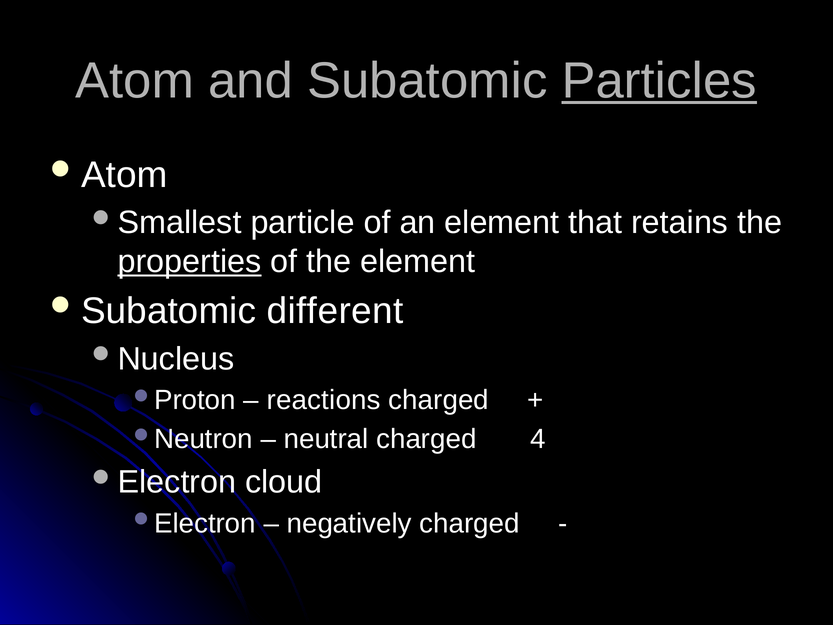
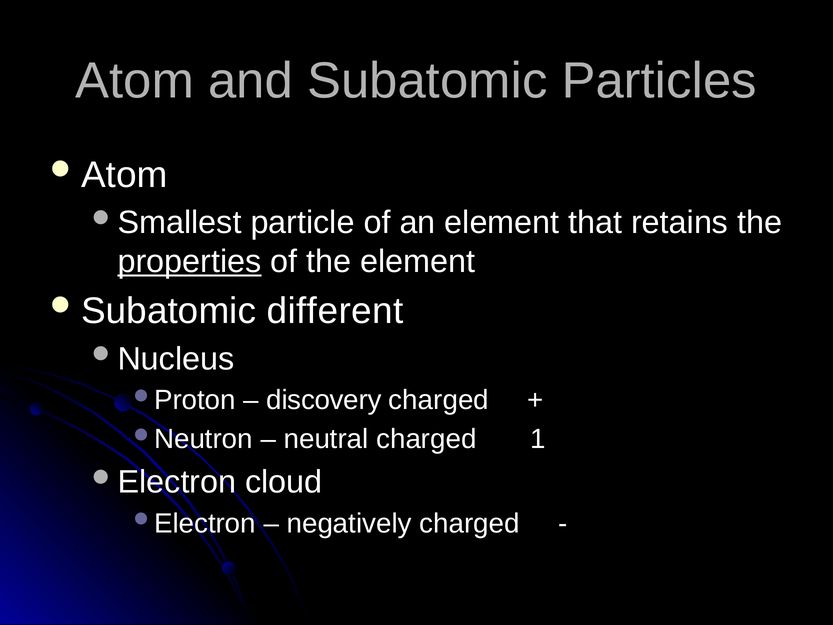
Particles underline: present -> none (659, 81)
reactions: reactions -> discovery (324, 400)
4: 4 -> 1 (538, 439)
